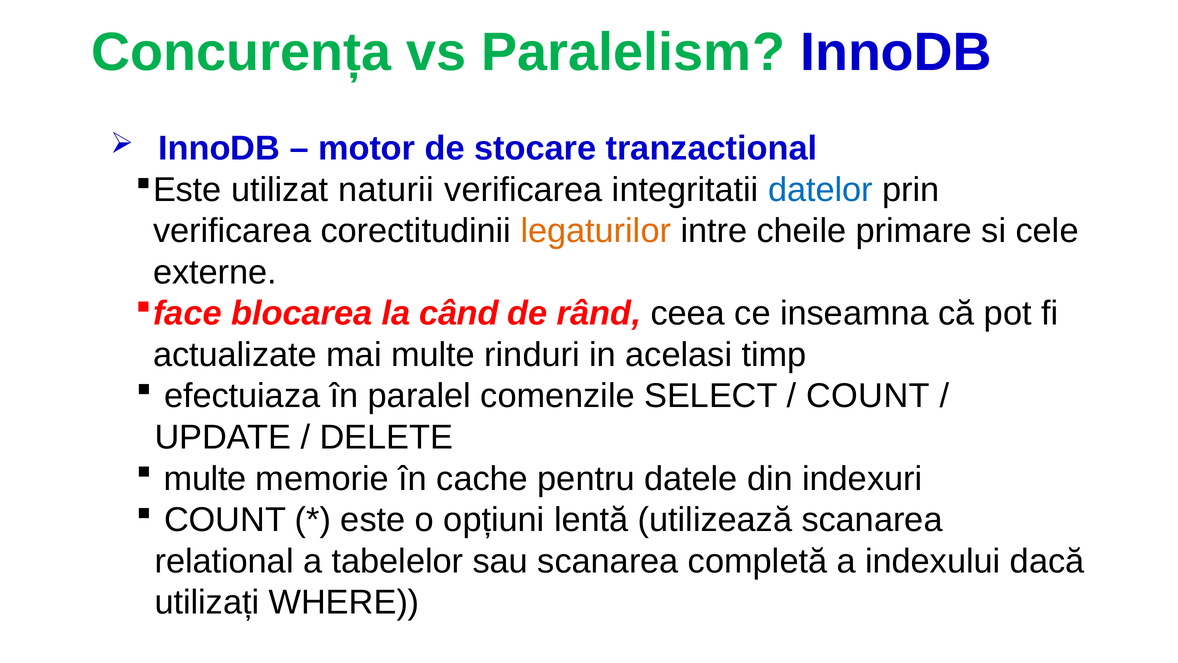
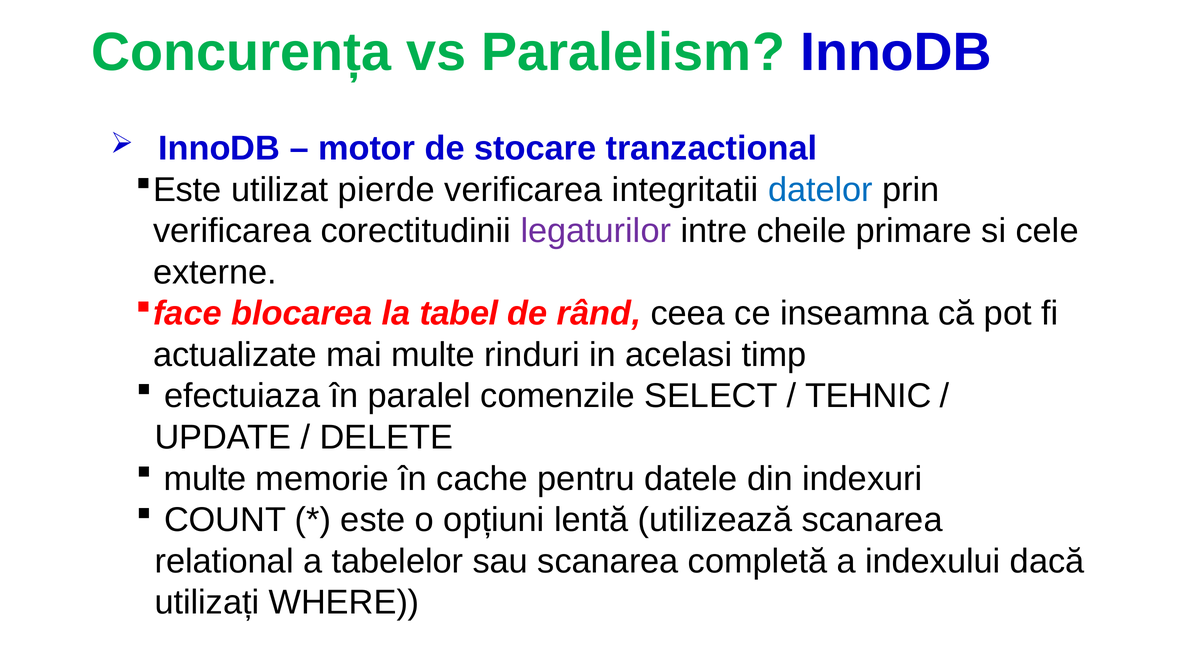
naturii: naturii -> pierde (386, 190)
legaturilor colour: orange -> purple (596, 231)
când: când -> tabel (459, 313)
COUNT: COUNT -> TEHNIC (868, 396)
